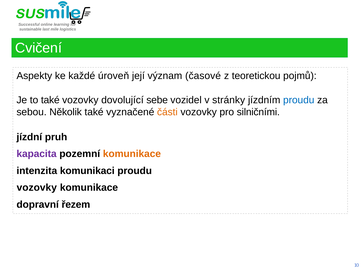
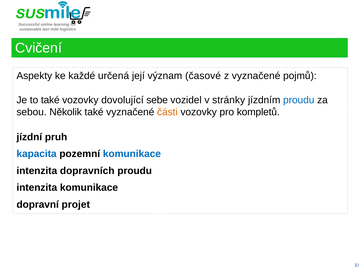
úroveň: úroveň -> určená (114, 76)
z teoretickou: teoretickou -> vyznačené (256, 76)
silničními: silničními -> kompletů (258, 112)
kapacita colour: purple -> blue (37, 154)
komunikace colour: orange -> blue (132, 154)
komunikaci: komunikaci -> dopravních (87, 171)
vozovky: vozovky -> intenzita (37, 187)
řezem: řezem -> projet (76, 204)
